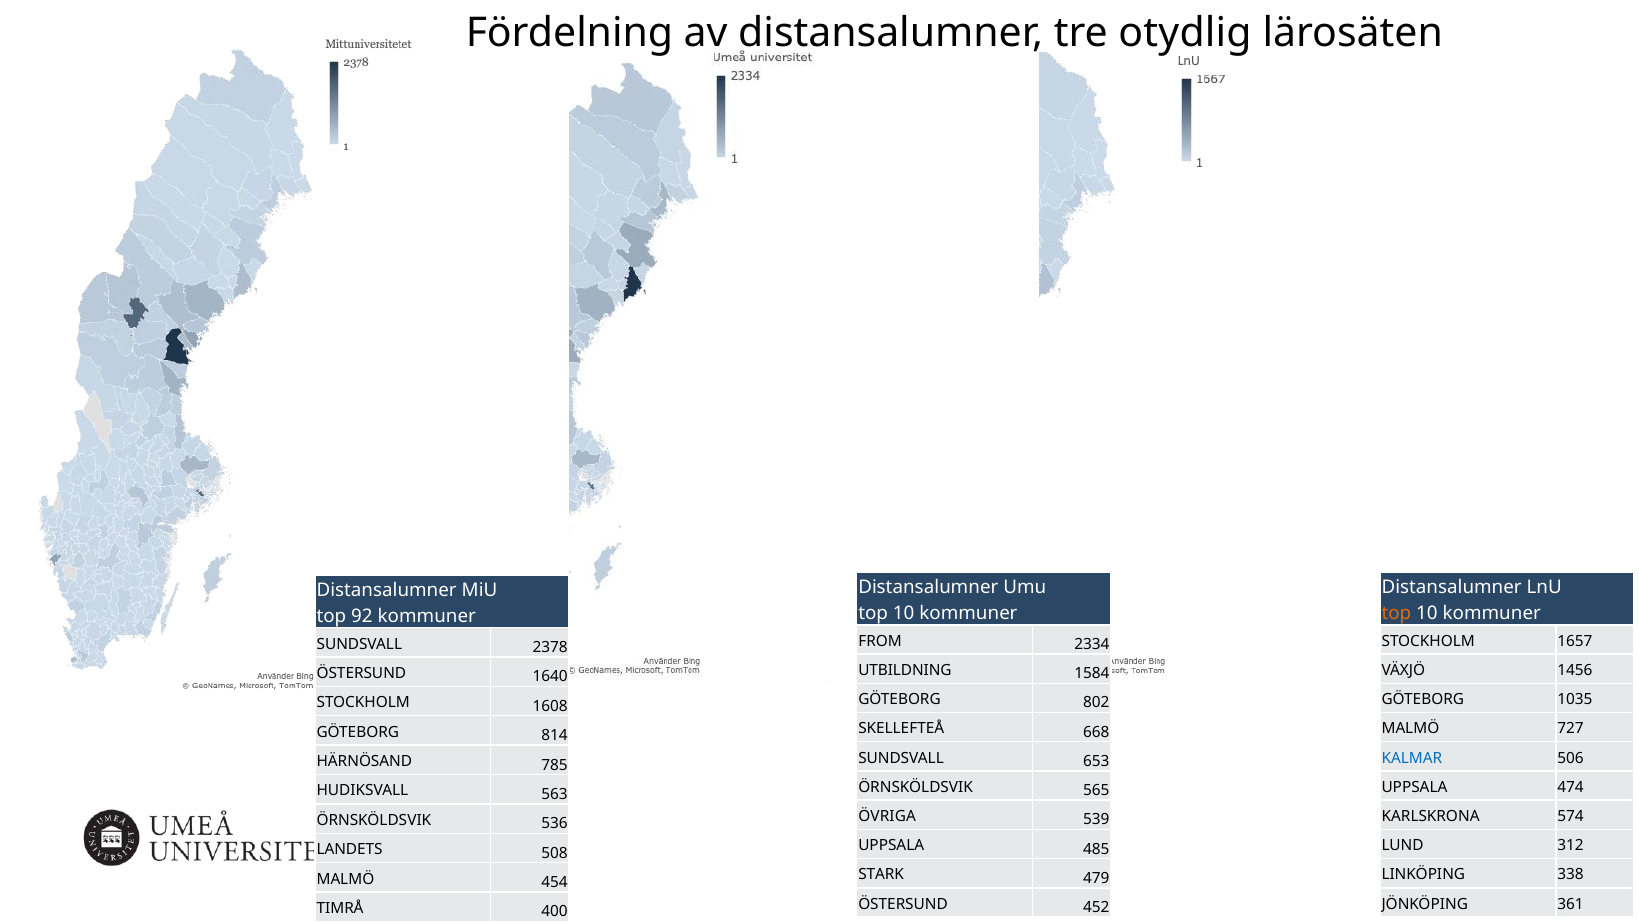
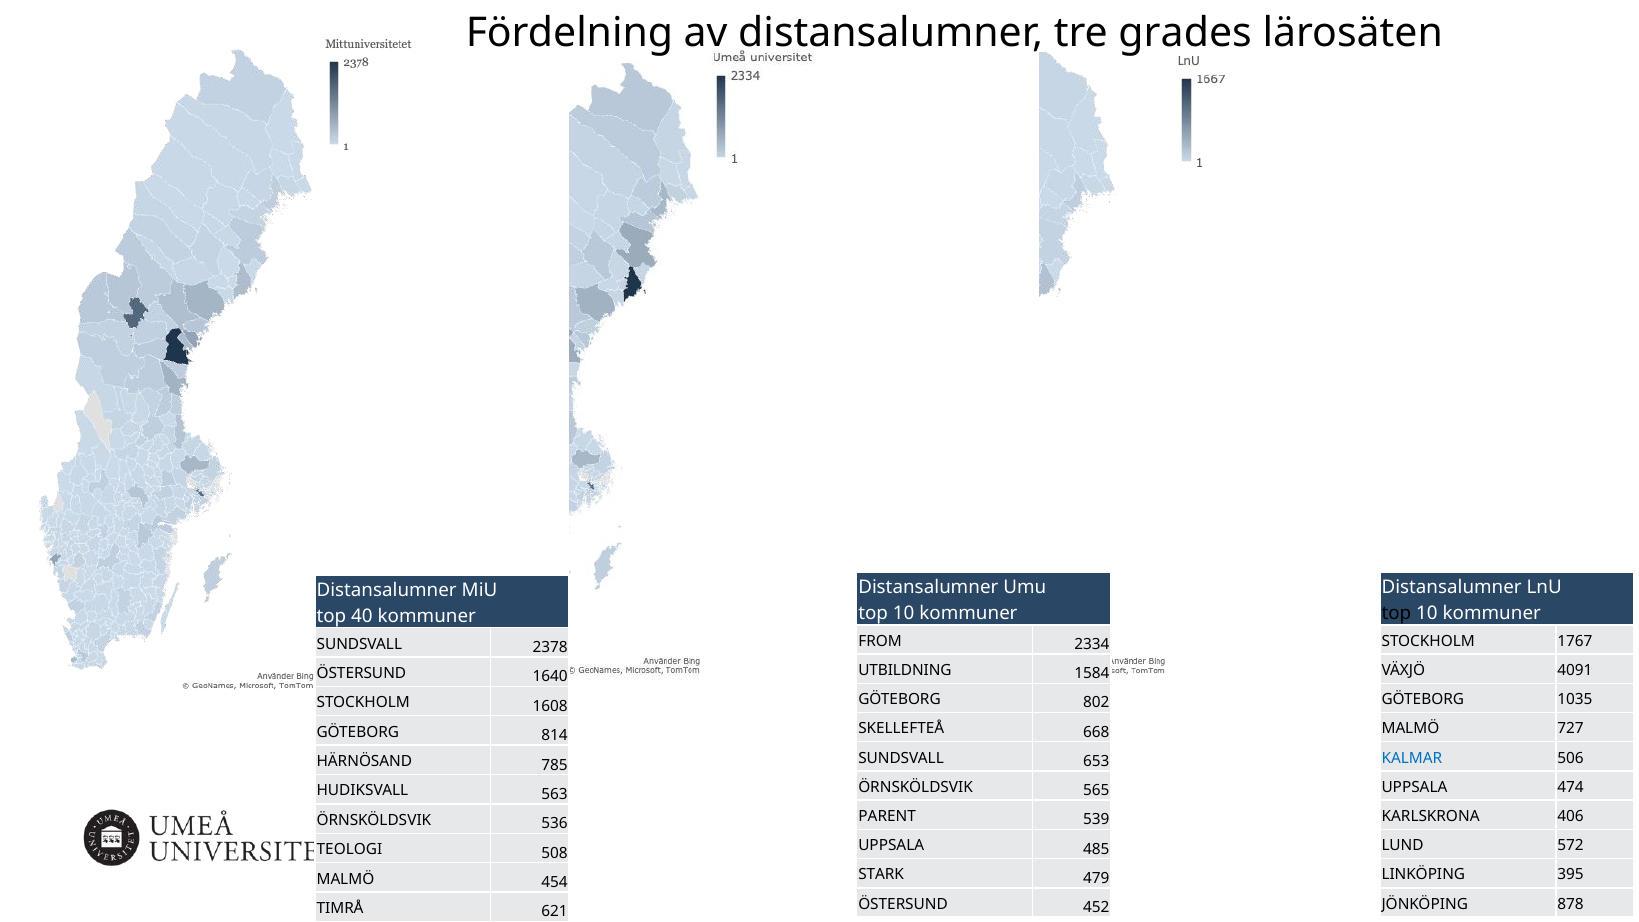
otydlig: otydlig -> grades (1185, 33)
top colour: orange -> black (1396, 613)
92: 92 -> 40 (362, 616)
1657: 1657 -> 1767 (1575, 641)
1456: 1456 -> 4091 (1575, 670)
ÖVRIGA: ÖVRIGA -> PARENT (887, 816)
574: 574 -> 406 (1571, 816)
312: 312 -> 572 (1571, 846)
LANDETS: LANDETS -> TEOLOGI (350, 850)
338: 338 -> 395 (1571, 875)
361: 361 -> 878 (1571, 904)
400: 400 -> 621 (555, 912)
